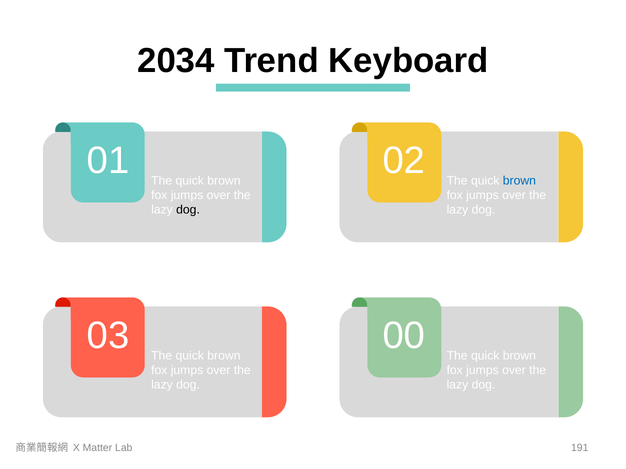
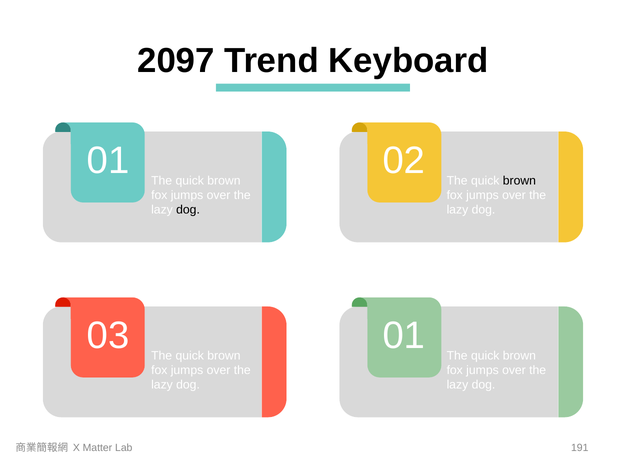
2034: 2034 -> 2097 (176, 61)
brown colour: blue -> black (519, 181)
03 00: 00 -> 01 (404, 336)
